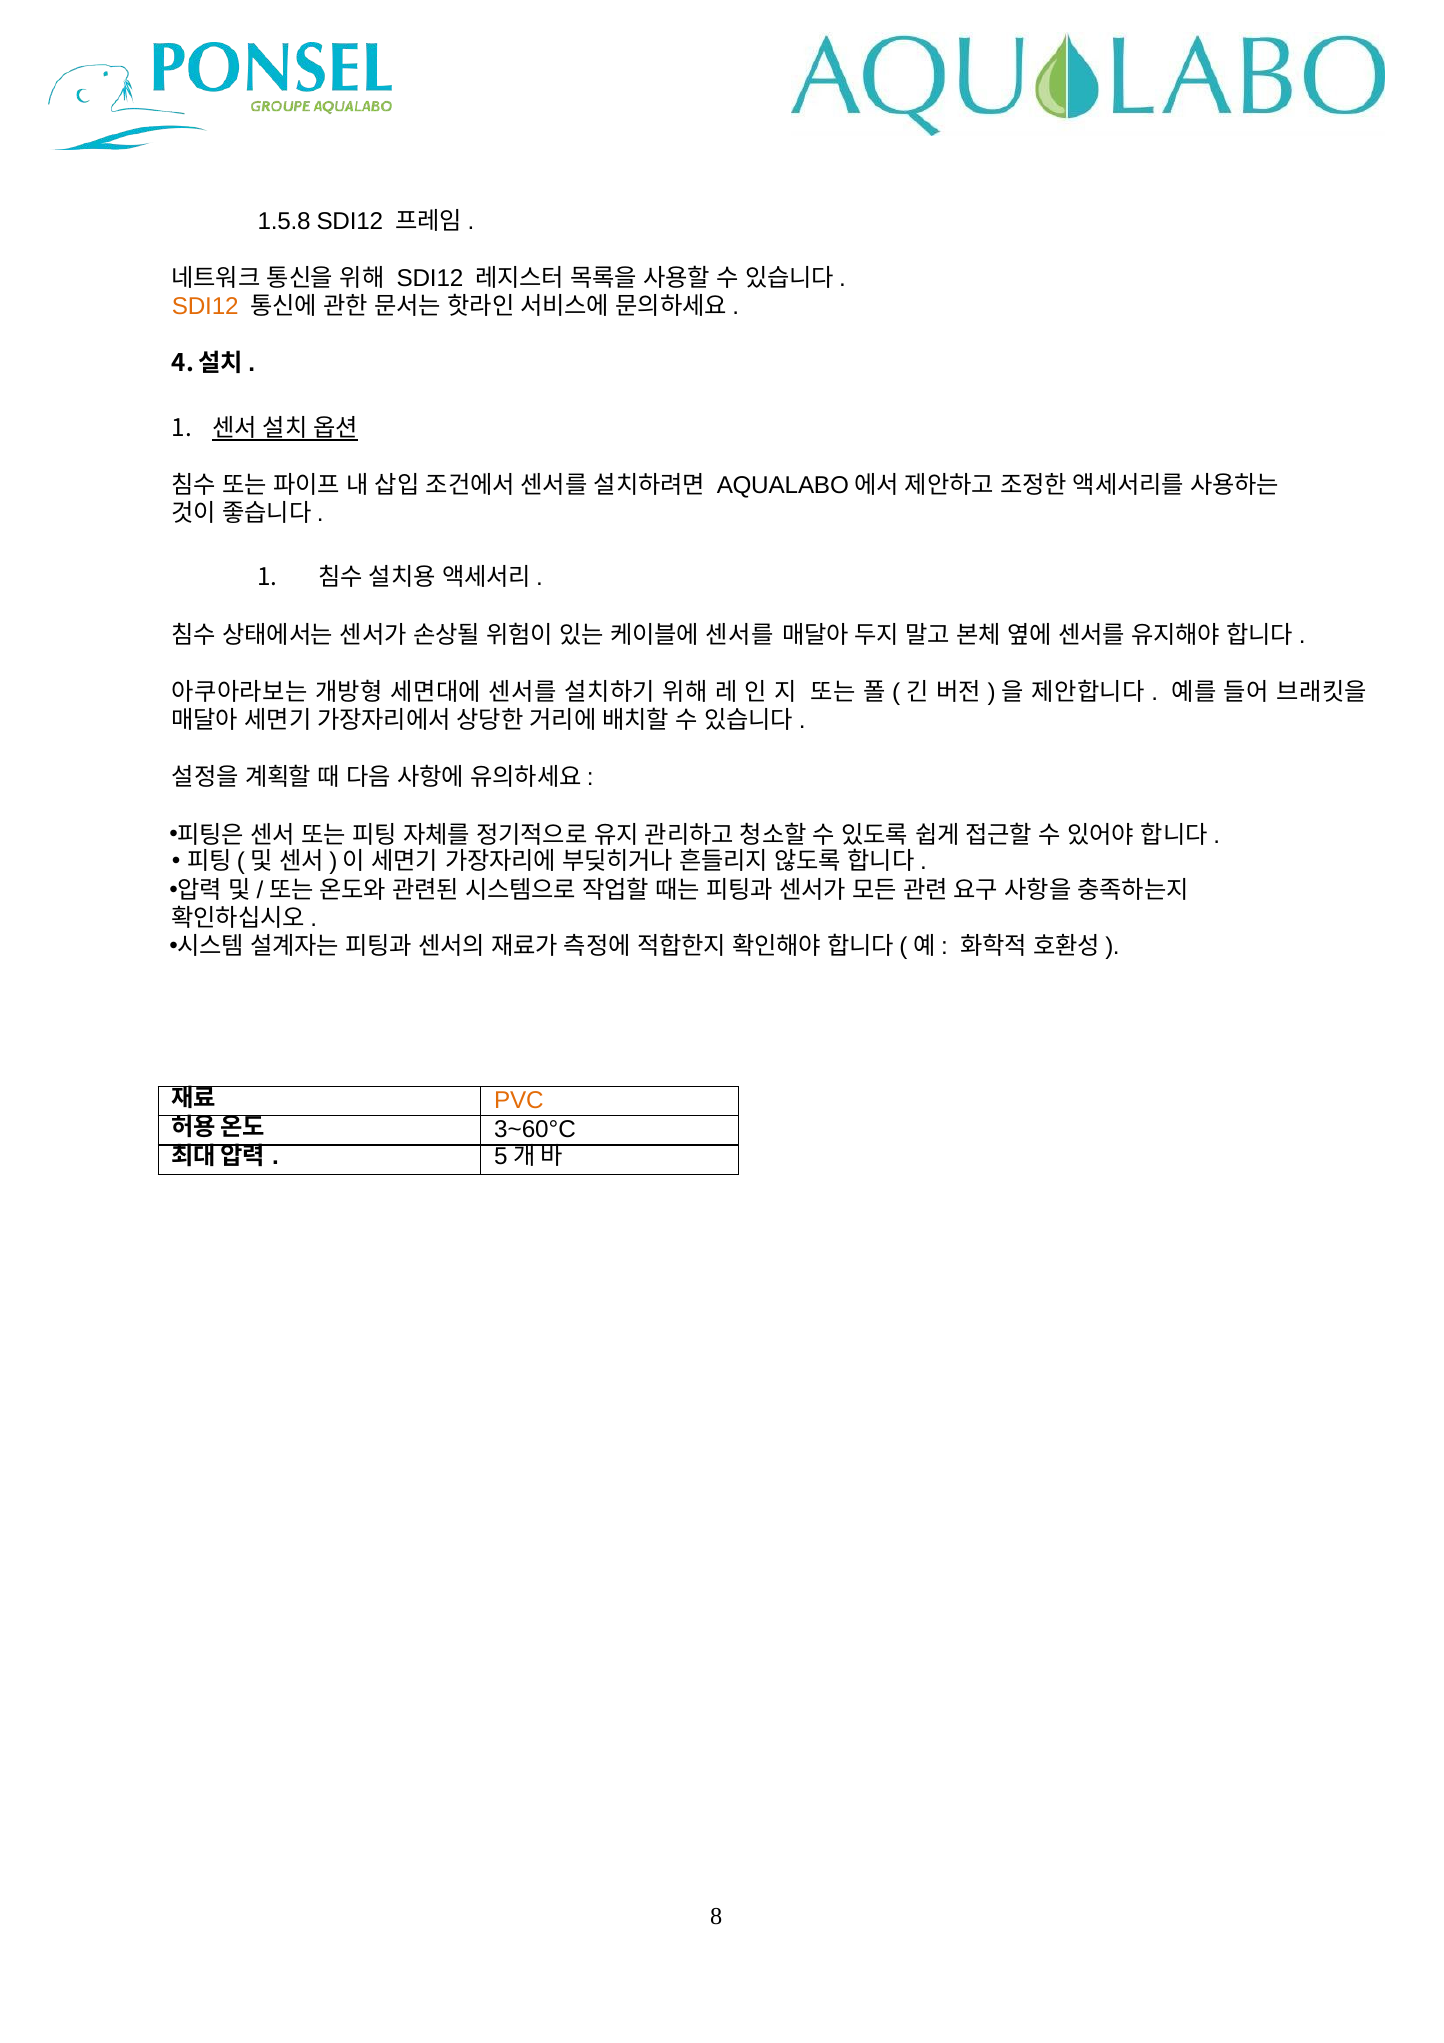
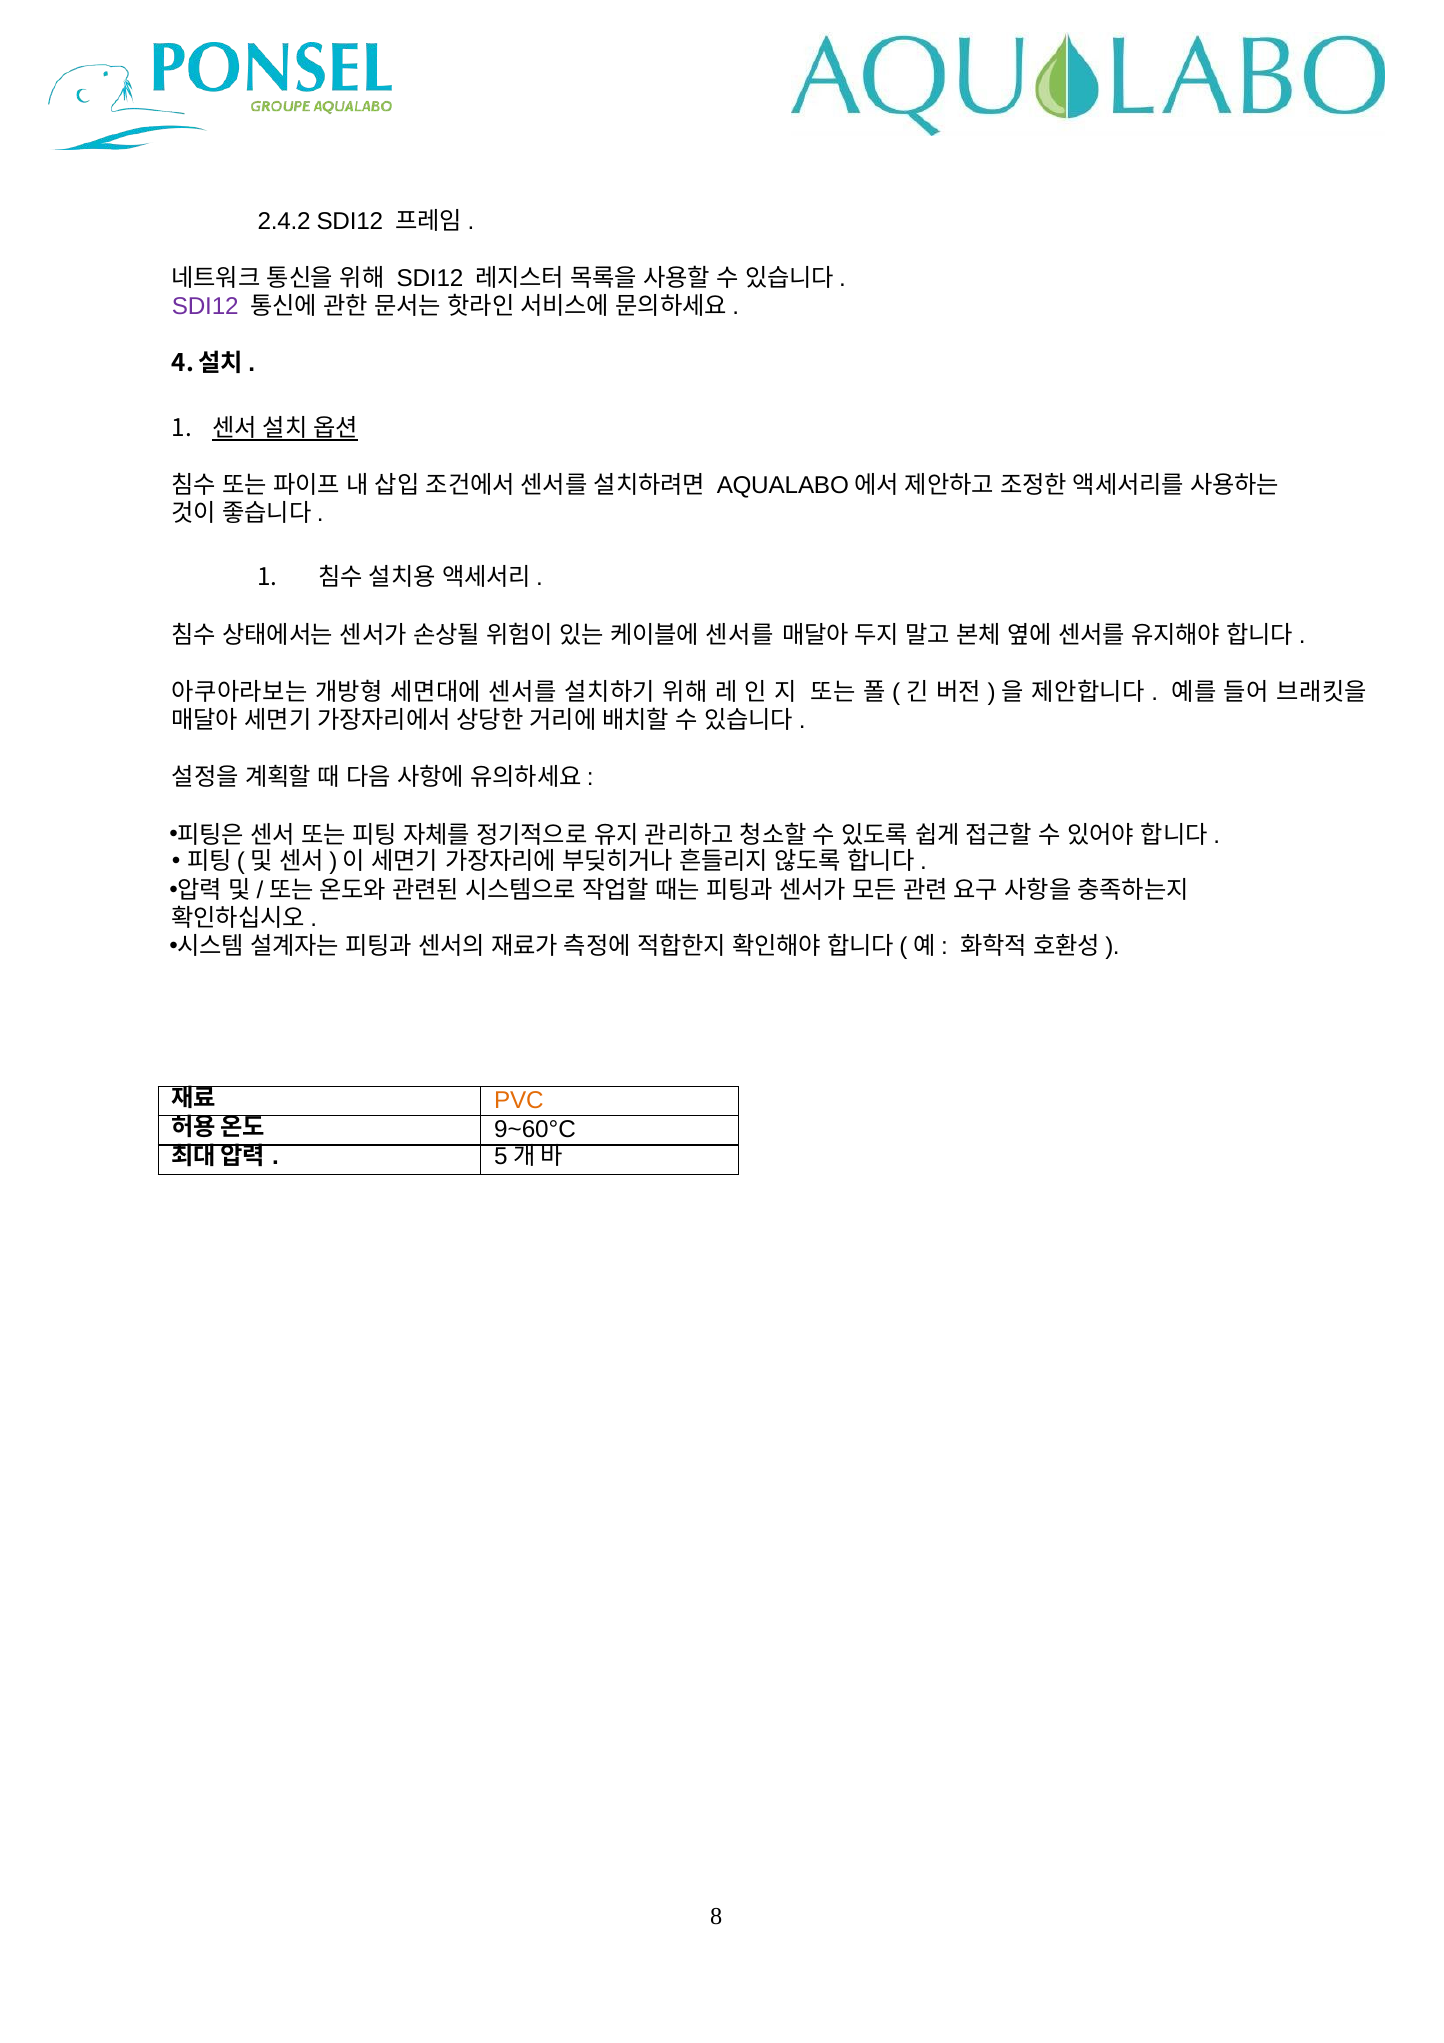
1.5.8: 1.5.8 -> 2.4.2 (284, 222)
SDI12 colour: orange -> purple (205, 307)
3~60°C: 3~60°C -> 9~60°C (535, 1130)
